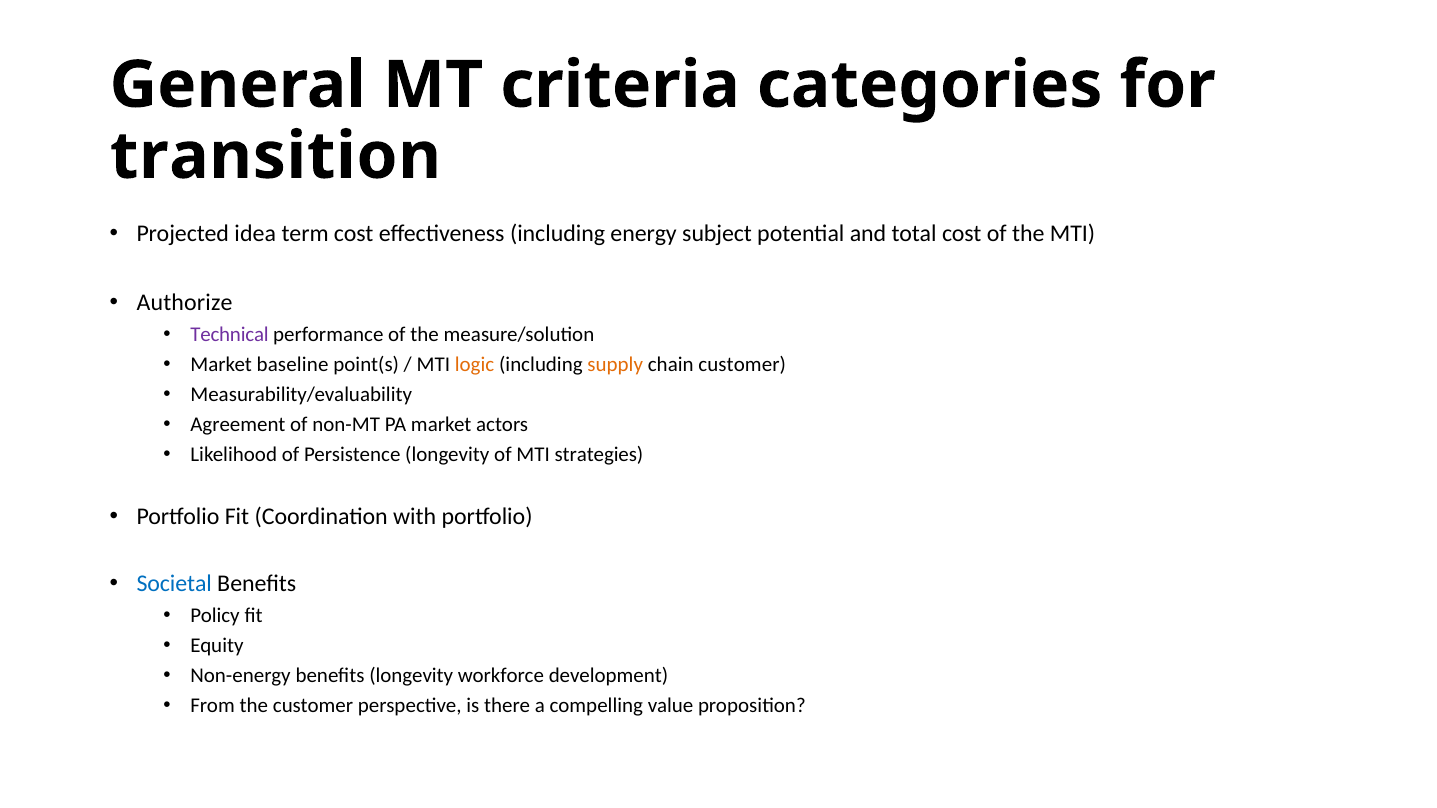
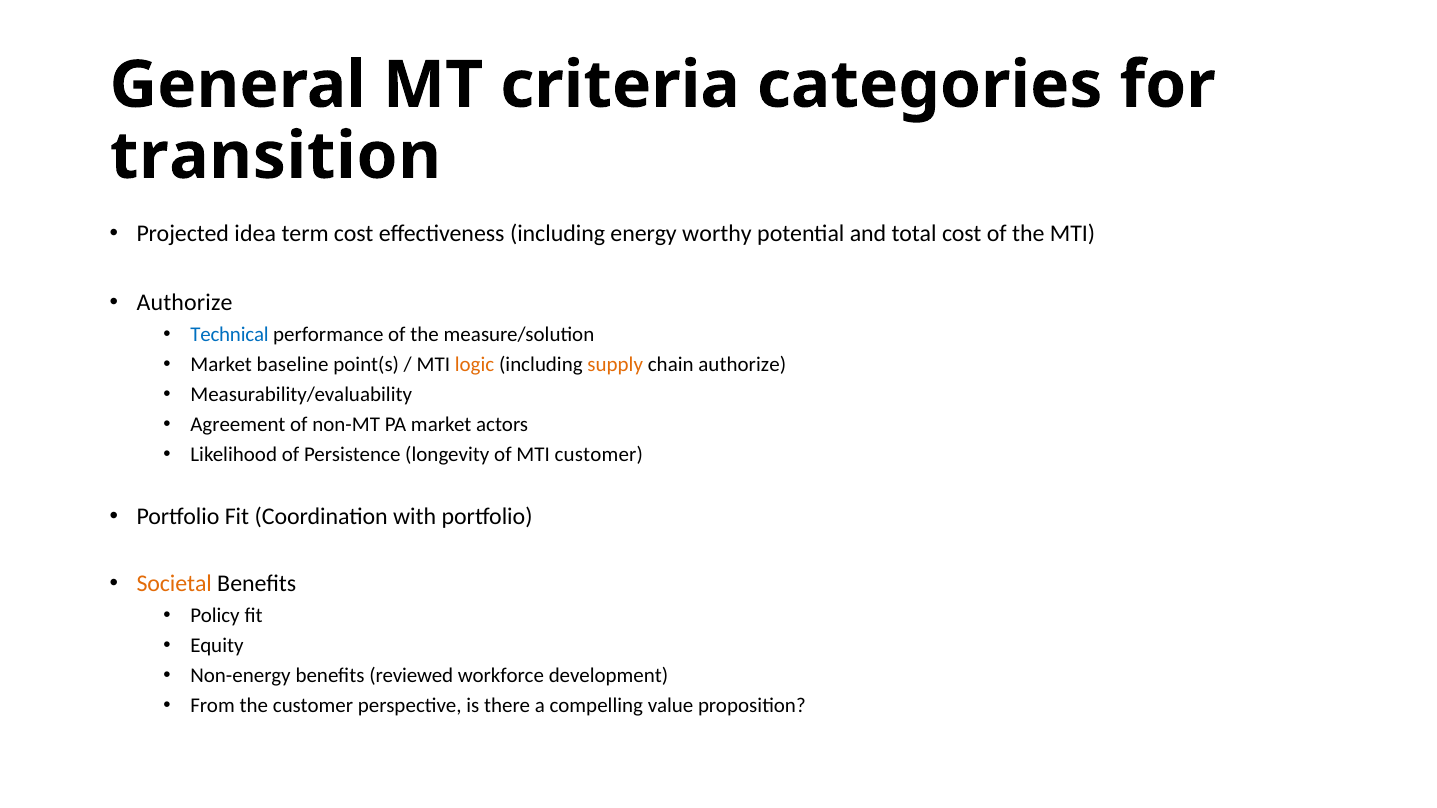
subject: subject -> worthy (717, 233)
Technical colour: purple -> blue (229, 335)
chain customer: customer -> authorize (742, 365)
MTI strategies: strategies -> customer (599, 455)
Societal colour: blue -> orange (174, 584)
benefits longevity: longevity -> reviewed (411, 676)
